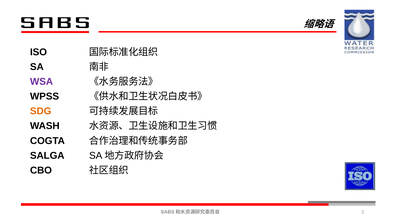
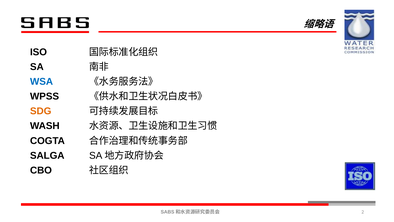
WSA colour: purple -> blue (42, 82)
